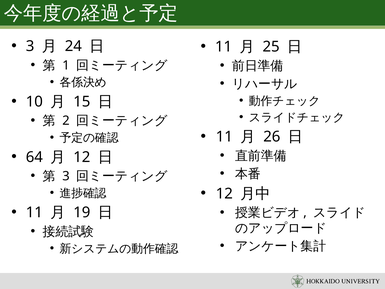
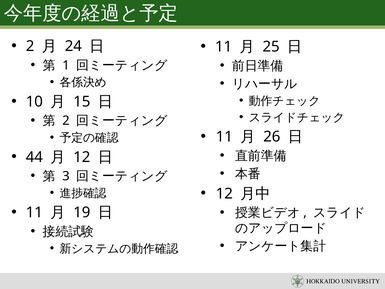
3: 3 -> 2 (30, 46)
64: 64 -> 44 (34, 157)
